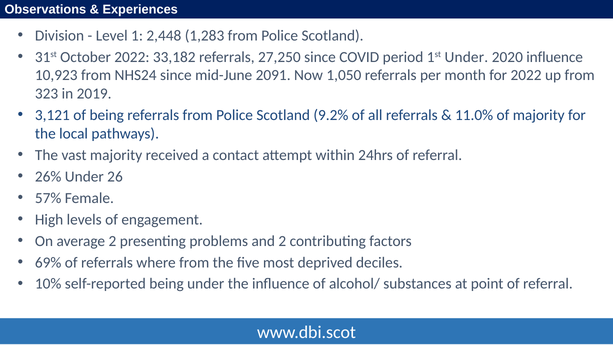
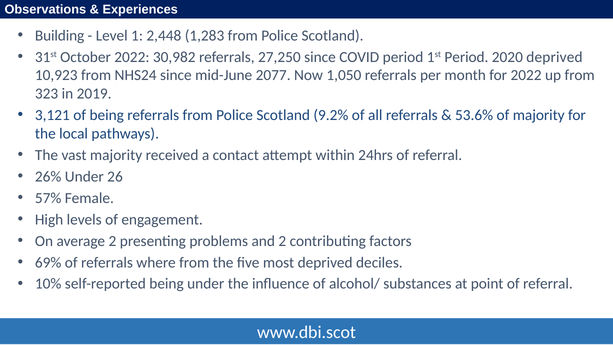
Division: Division -> Building (60, 36)
33,182: 33,182 -> 30,982 (174, 57)
1st Under: Under -> Period (466, 57)
2020 influence: influence -> deprived (554, 57)
2091: 2091 -> 2077 (273, 75)
11.0%: 11.0% -> 53.6% (474, 115)
